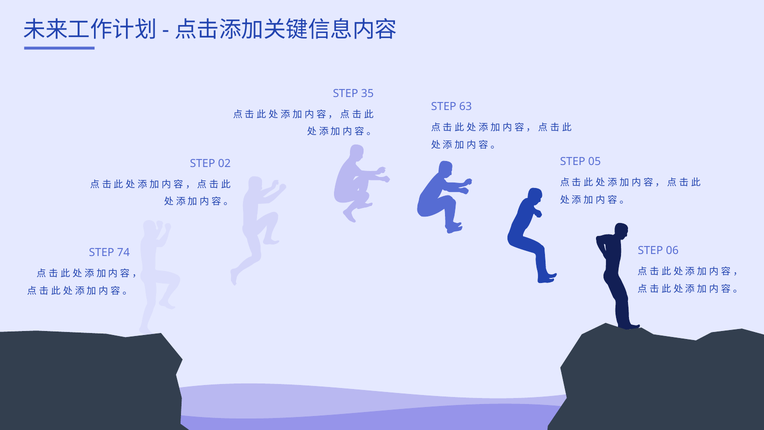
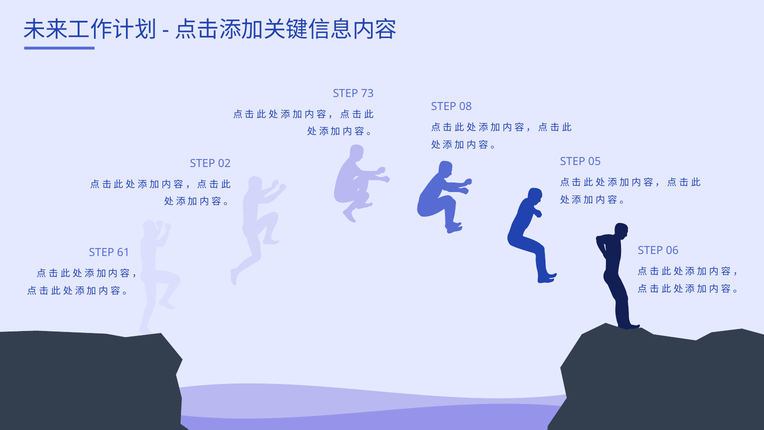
35: 35 -> 73 (367, 93)
63: 63 -> 08 (466, 107)
74: 74 -> 61 (123, 253)
